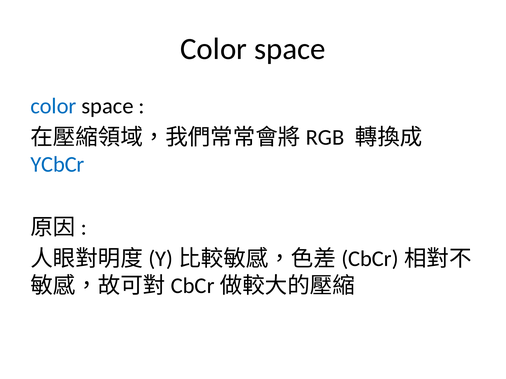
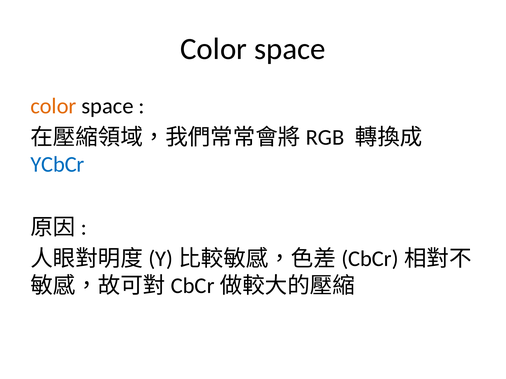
color colour: blue -> orange (53, 106)
